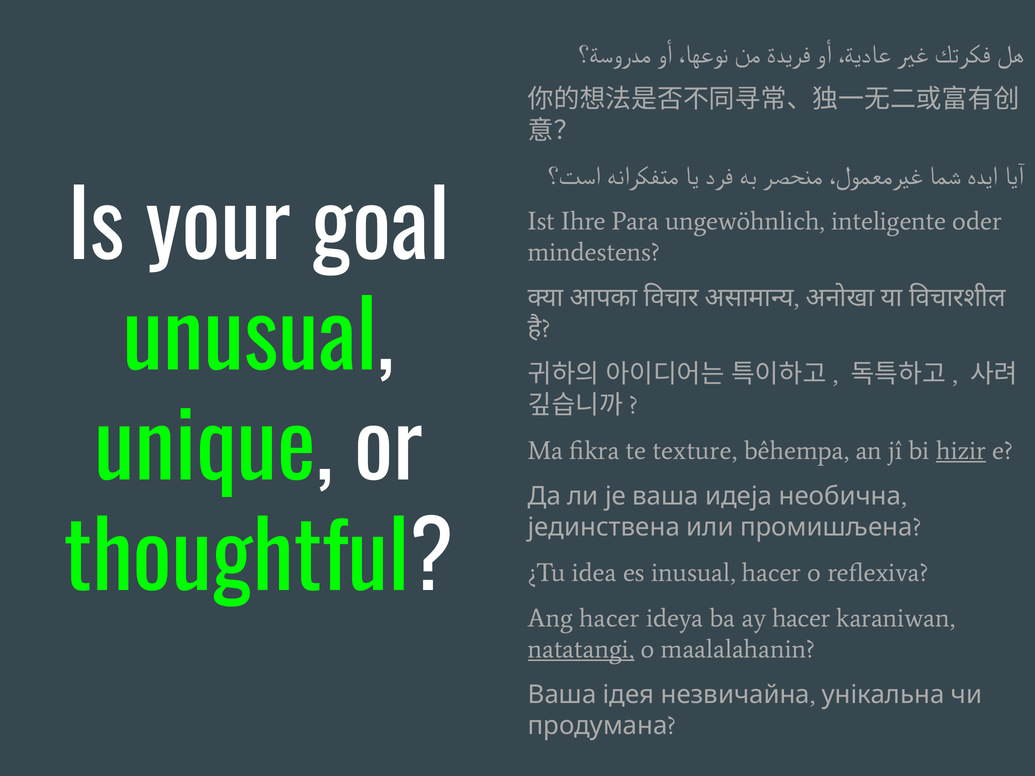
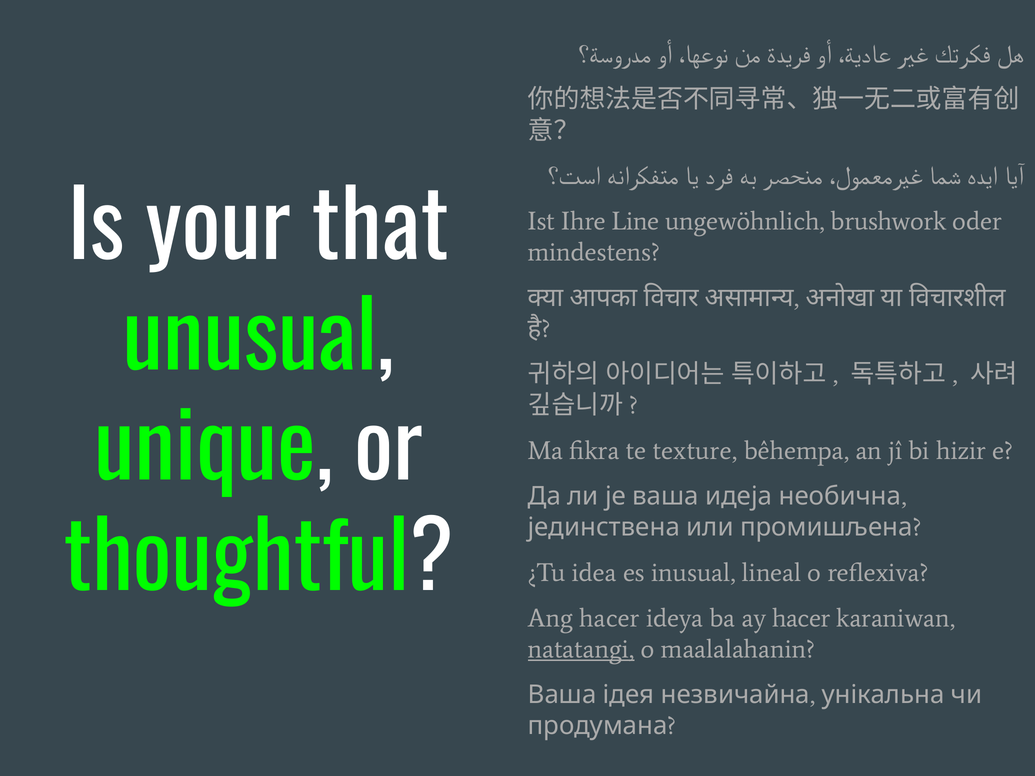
goal: goal -> that (381, 229)
Para: Para -> Line (635, 221)
inteligente: inteligente -> brushwork (889, 221)
hizir underline: present -> none (961, 451)
inusual hacer: hacer -> lineal (772, 573)
